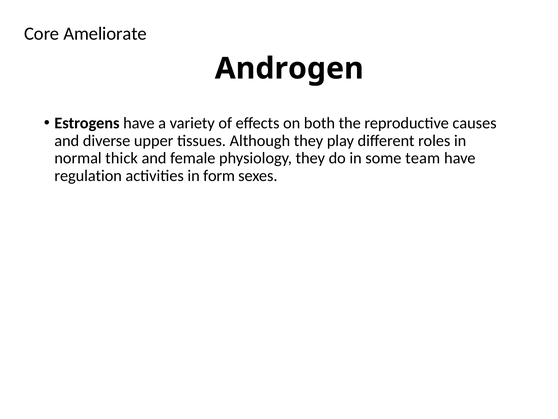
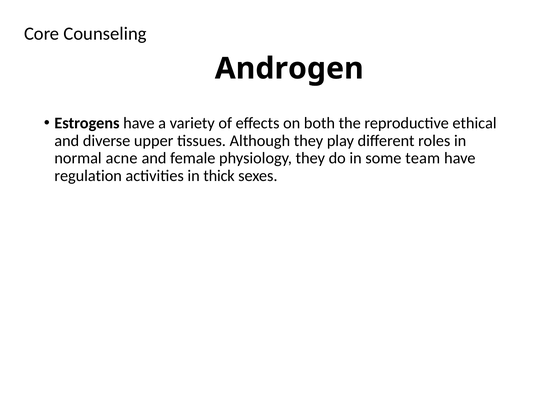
Ameliorate: Ameliorate -> Counseling (105, 34)
causes: causes -> ethical (475, 123)
thick: thick -> acne (122, 158)
form: form -> thick (219, 176)
